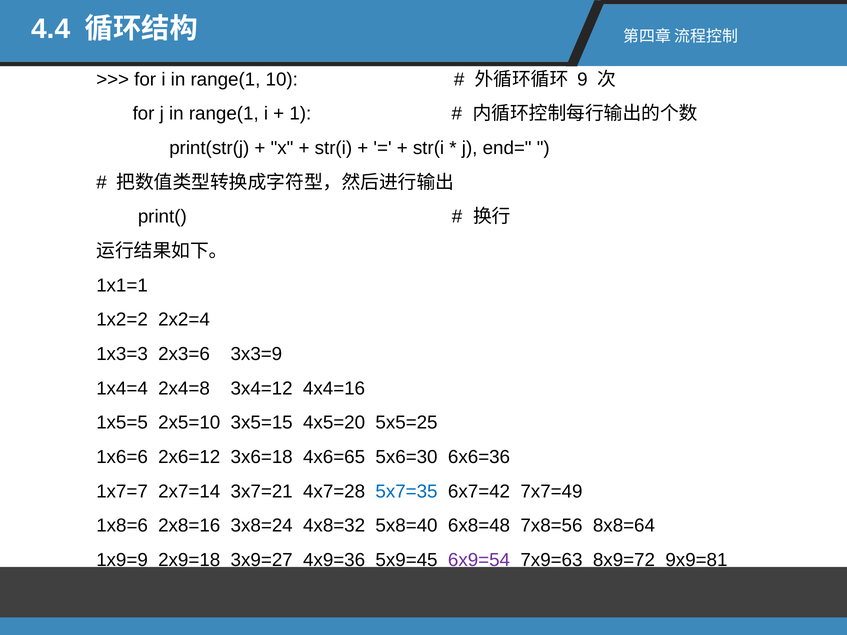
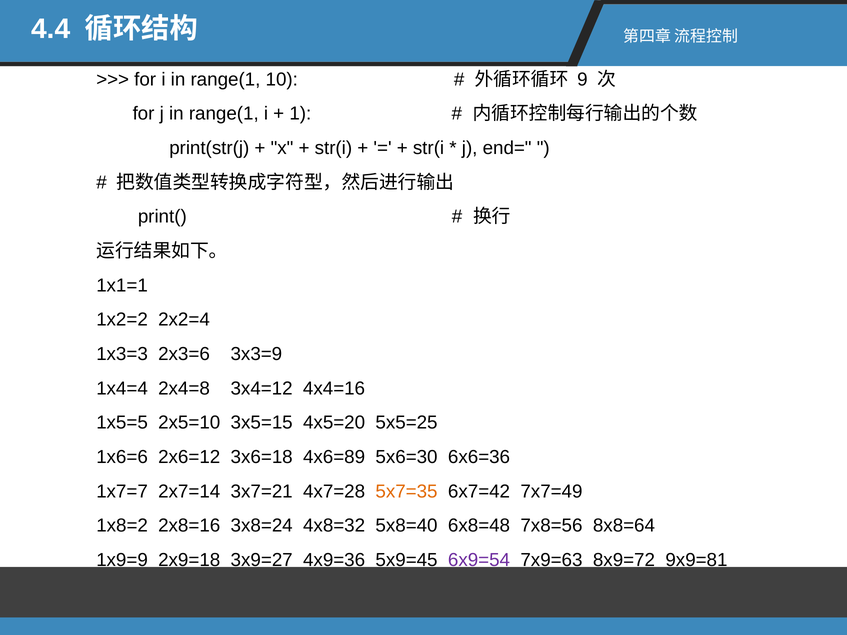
4x6=65: 4x6=65 -> 4x6=89 (334, 457)
5x7=35 colour: blue -> orange (407, 492)
1x8=6: 1x8=6 -> 1x8=2 (122, 526)
